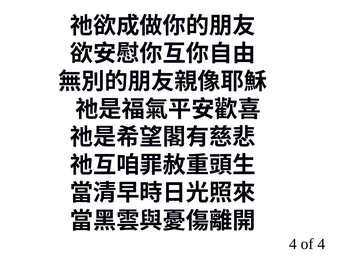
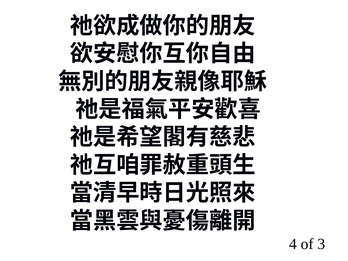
of 4: 4 -> 3 (321, 244)
